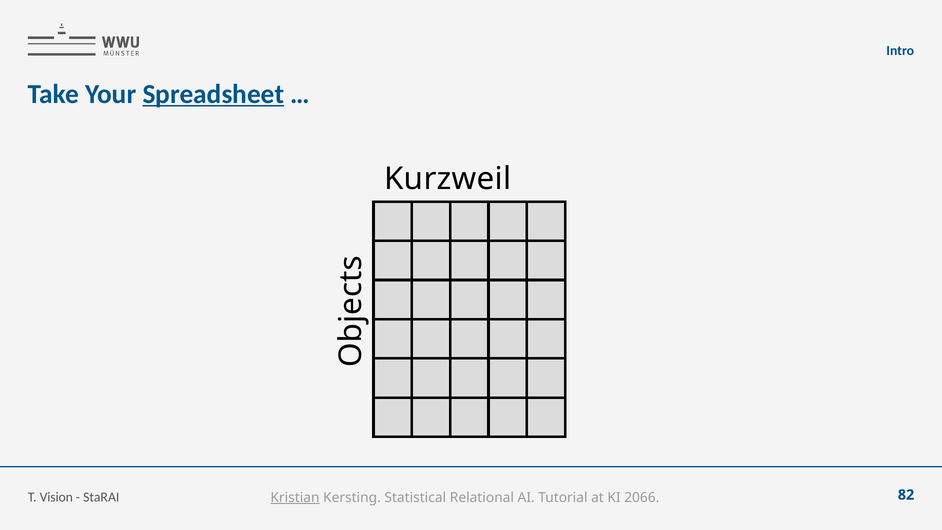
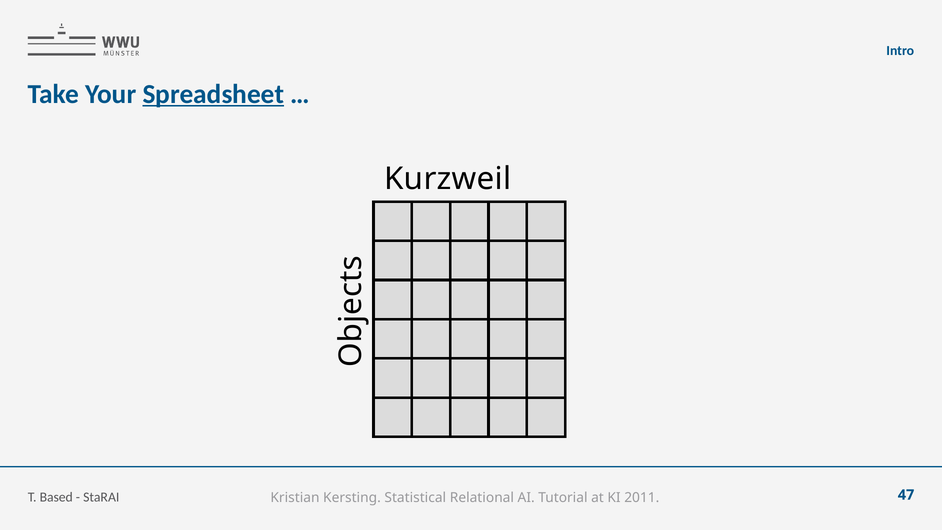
Vision: Vision -> Based (56, 497)
82: 82 -> 47 (906, 495)
Kristian underline: present -> none (295, 497)
2066: 2066 -> 2011 (642, 497)
